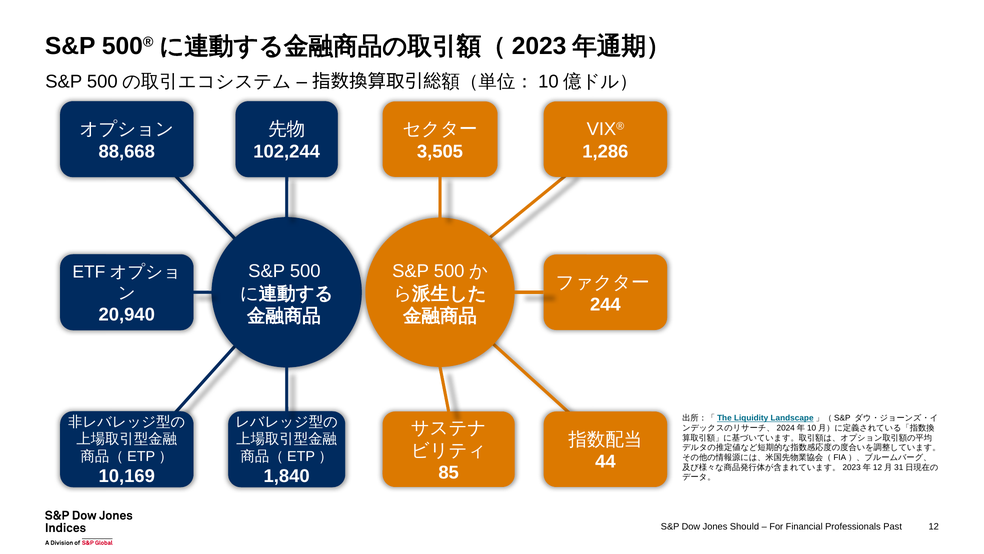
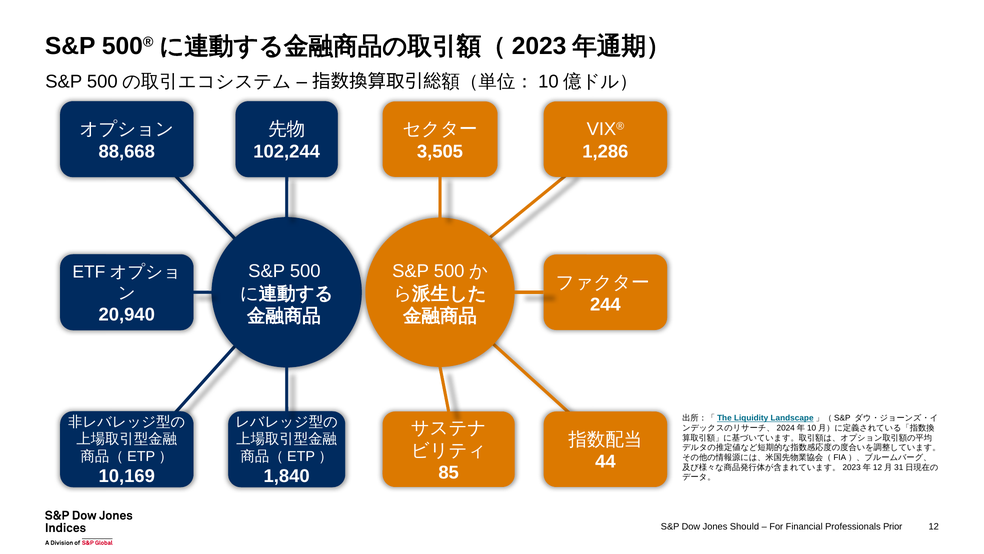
Past: Past -> Prior (893, 526)
